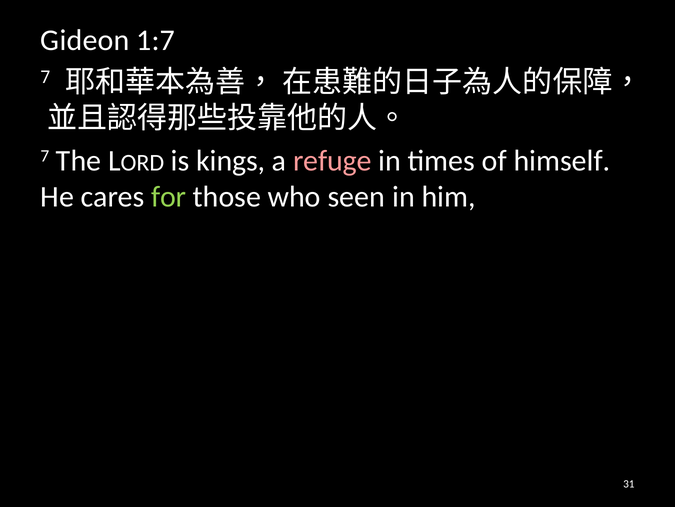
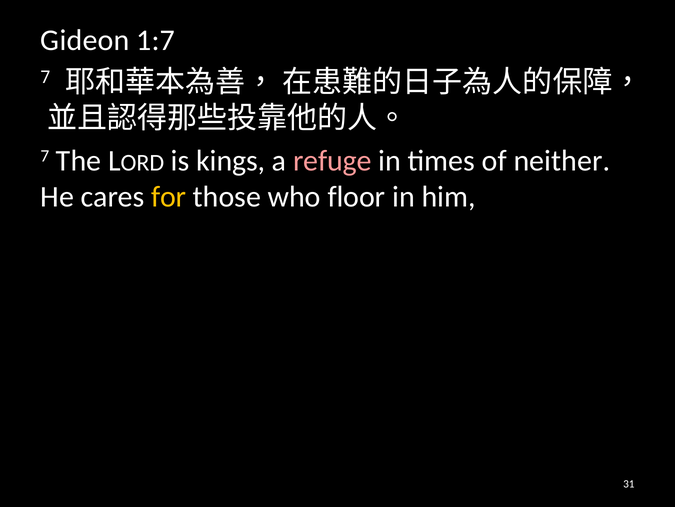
himself: himself -> neither (562, 160)
for colour: light green -> yellow (169, 196)
seen: seen -> floor (356, 196)
